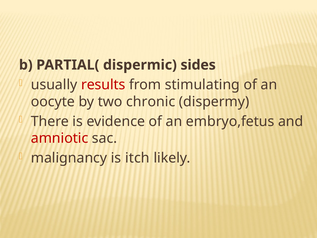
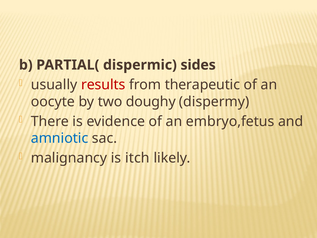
stimulating: stimulating -> therapeutic (202, 85)
chronic: chronic -> doughy (151, 102)
amniotic colour: red -> blue (60, 138)
